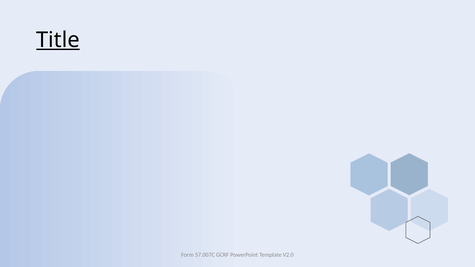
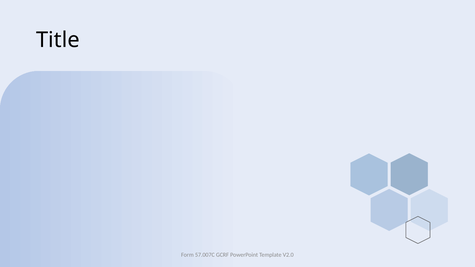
Title underline: present -> none (58, 40)
